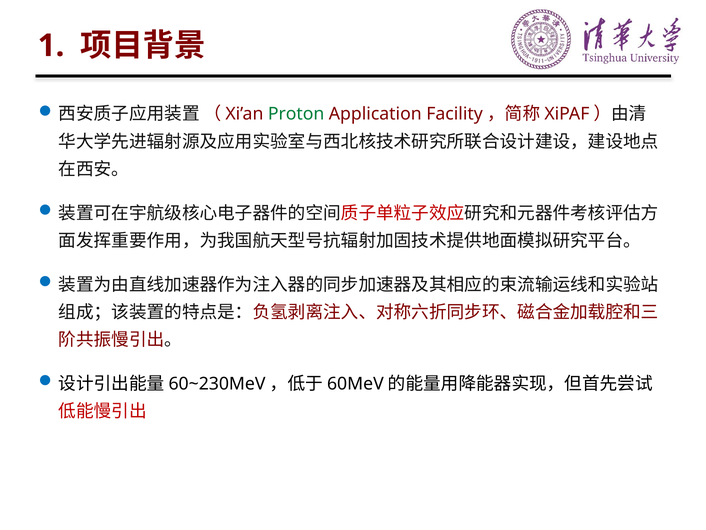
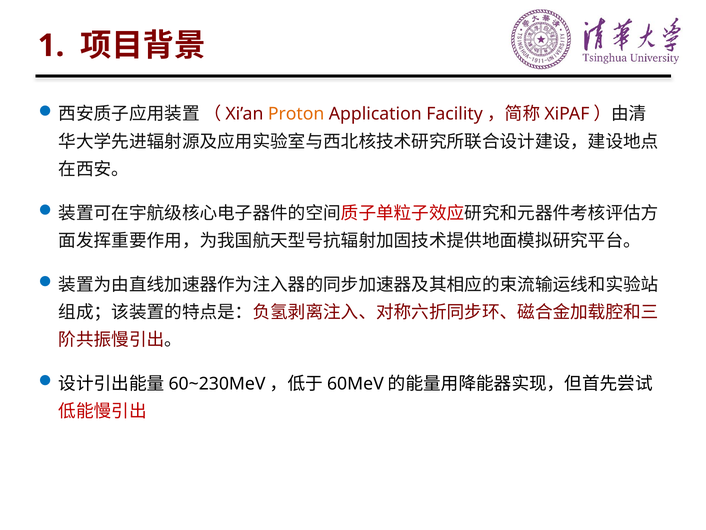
Proton colour: green -> orange (296, 114)
